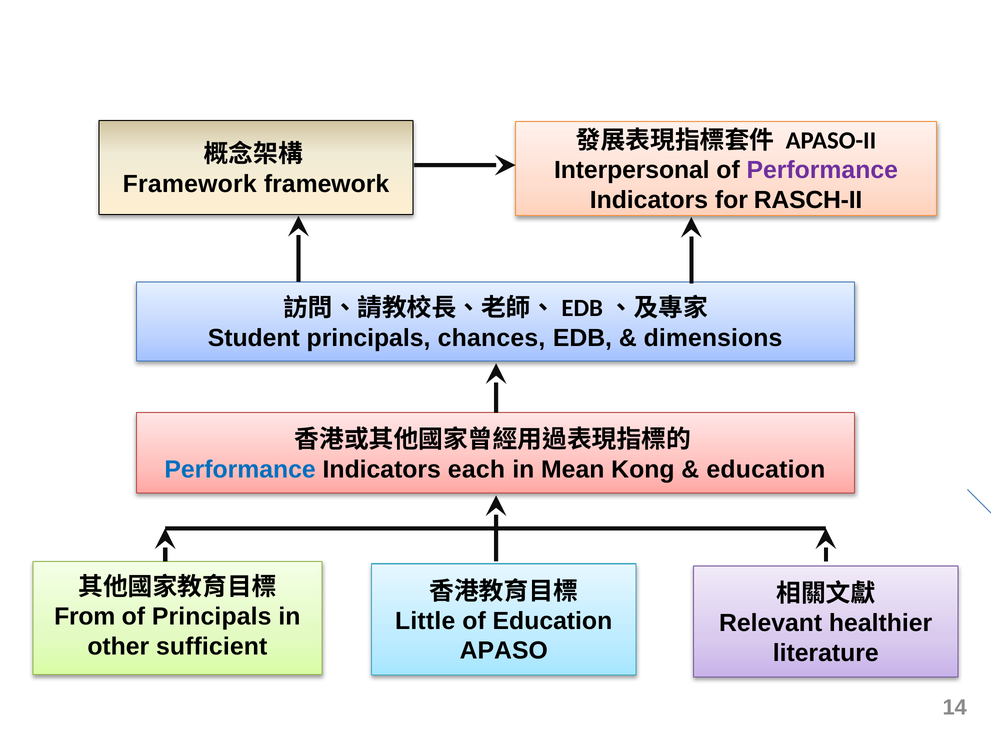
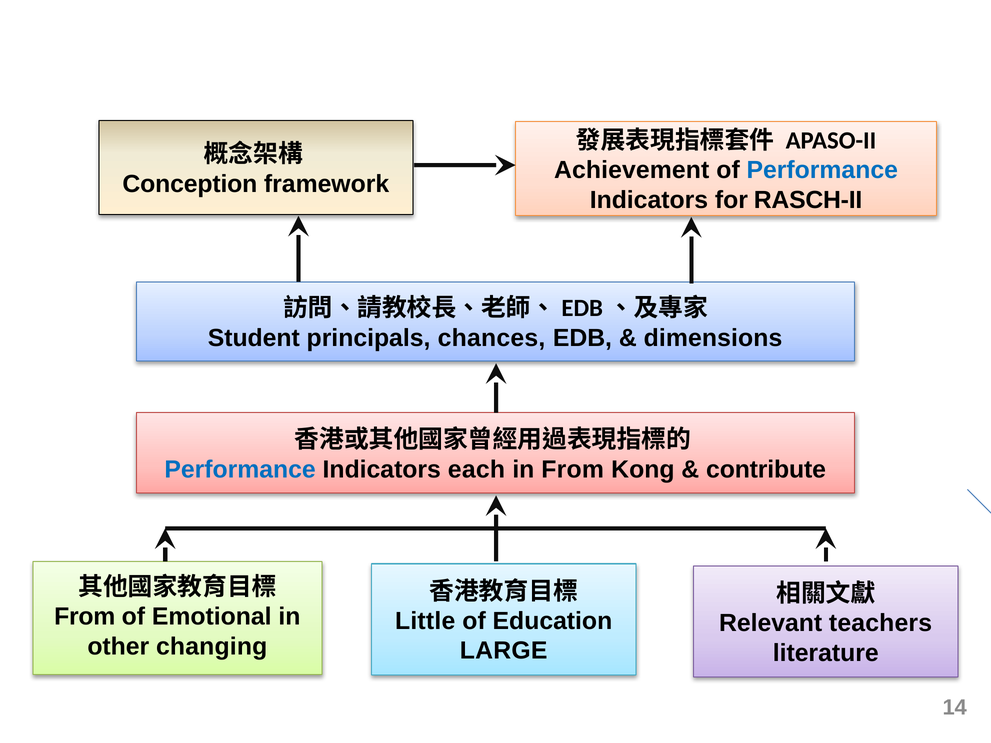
Interpersonal: Interpersonal -> Achievement (632, 170)
Performance colour: purple -> blue (822, 170)
Framework: Framework -> Conception (190, 184)
in Mean: Mean -> From (573, 470)
education: education -> contribute (766, 470)
of Principals: Principals -> Emotional (212, 617)
healthier: healthier -> teachers (881, 623)
sufficient: sufficient -> changing (212, 647)
APASO: APASO -> LARGE (504, 651)
